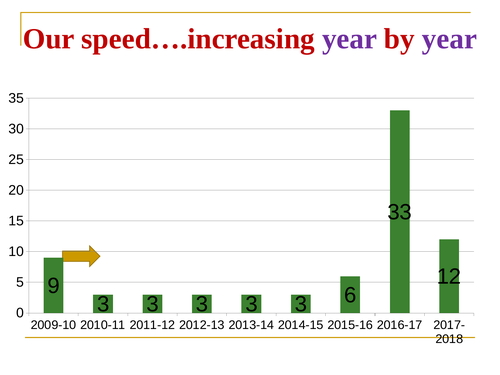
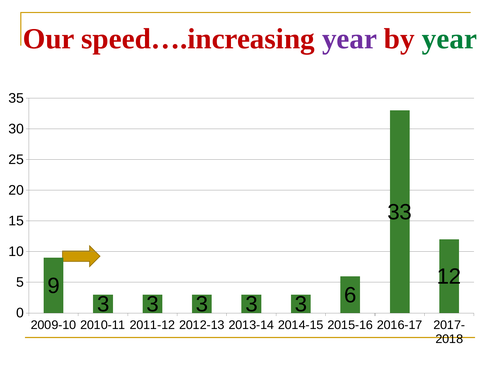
year colour: purple -> green (449, 39)
